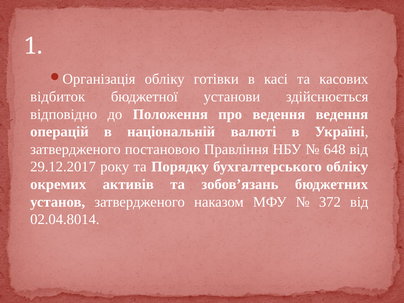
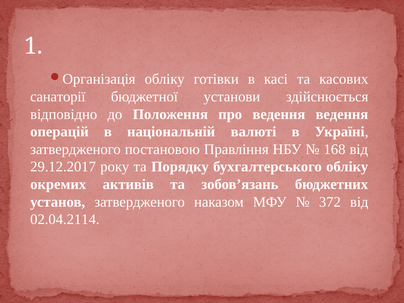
відбиток: відбиток -> санаторії (58, 97)
648: 648 -> 168 (335, 149)
02.04.8014: 02.04.8014 -> 02.04.2114 (65, 219)
